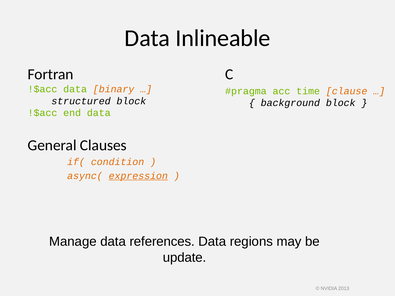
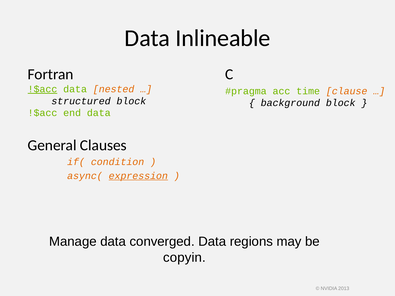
!$acc underline: none -> present (42, 89)
binary: binary -> nested (114, 89)
references: references -> converged (162, 242)
update: update -> copyin (184, 258)
